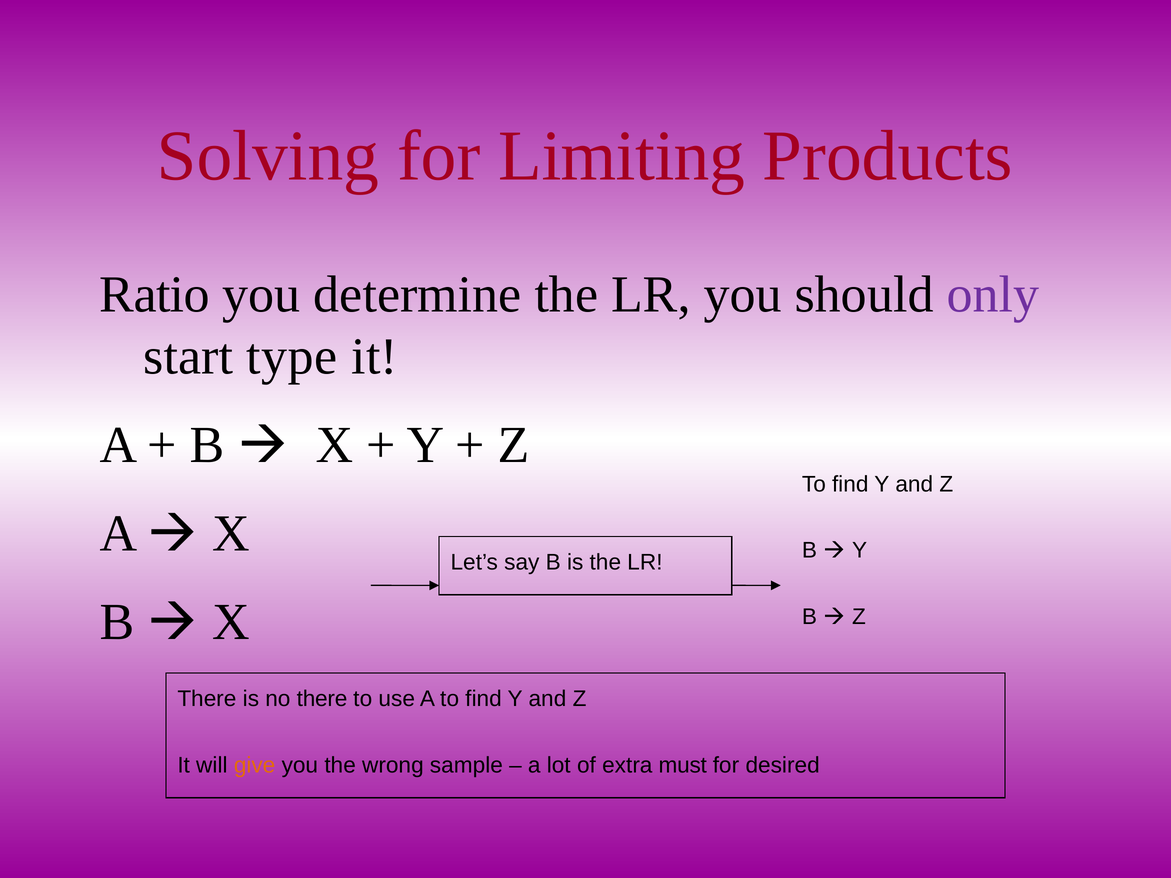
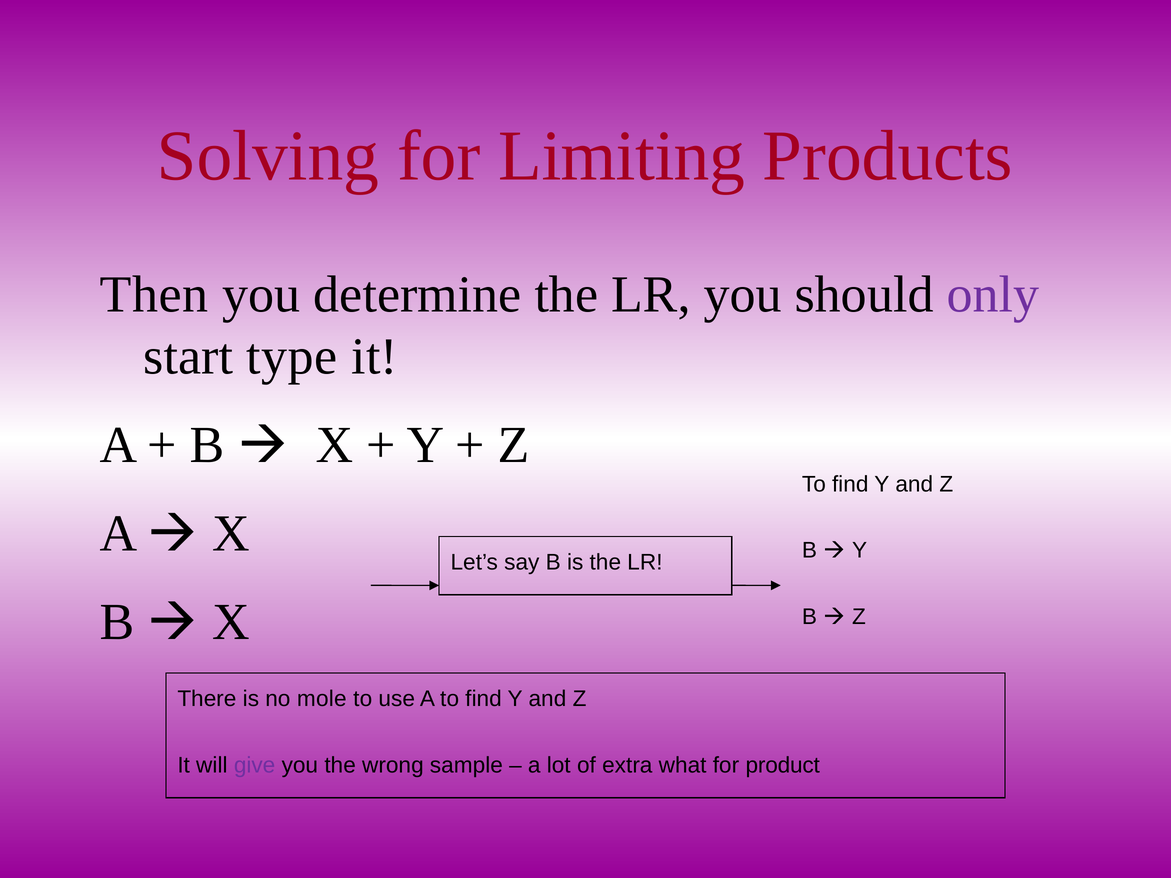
Ratio: Ratio -> Then (154, 294)
no there: there -> mole (322, 699)
give colour: orange -> purple (255, 765)
must: must -> what (683, 765)
desired: desired -> product (783, 765)
